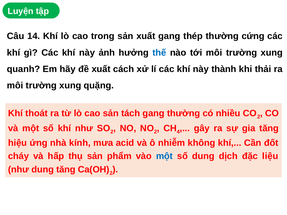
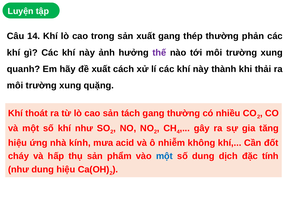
cứng: cứng -> phản (253, 36)
thế colour: blue -> purple (159, 53)
liệu: liệu -> tính (270, 156)
dung tăng: tăng -> hiệu (66, 170)
